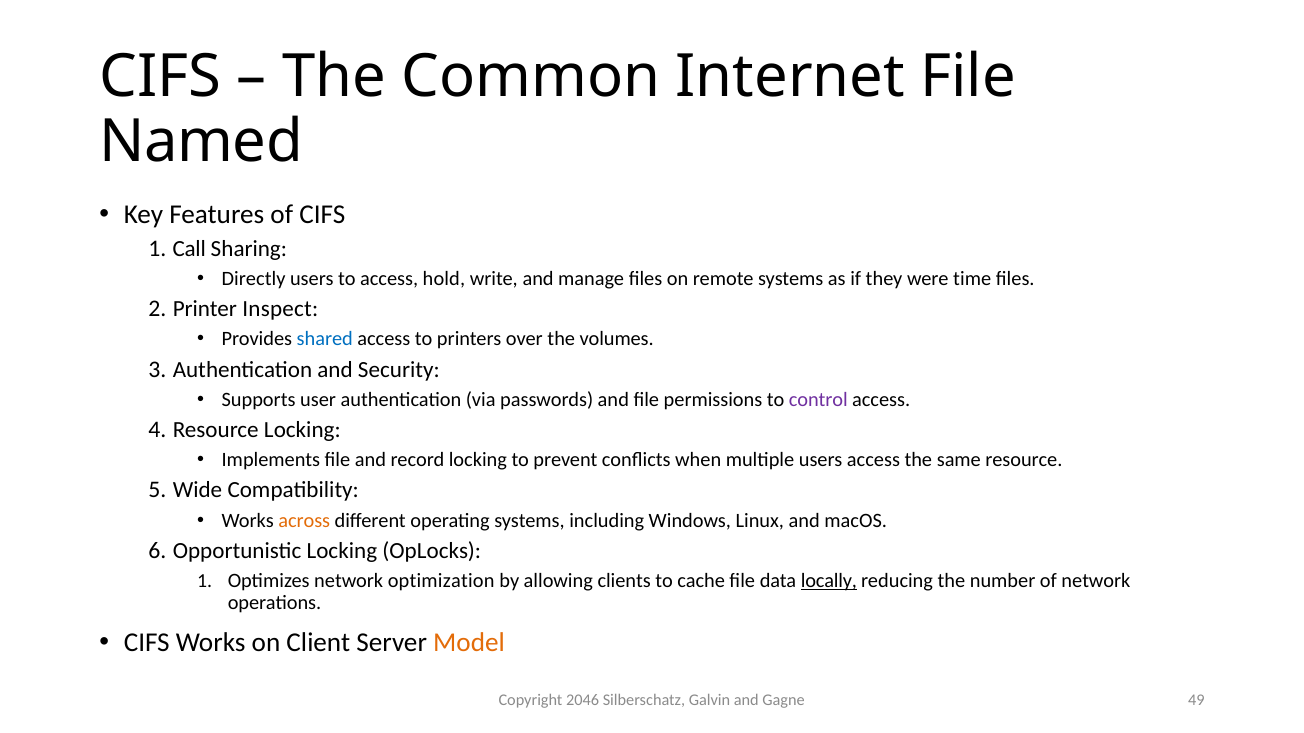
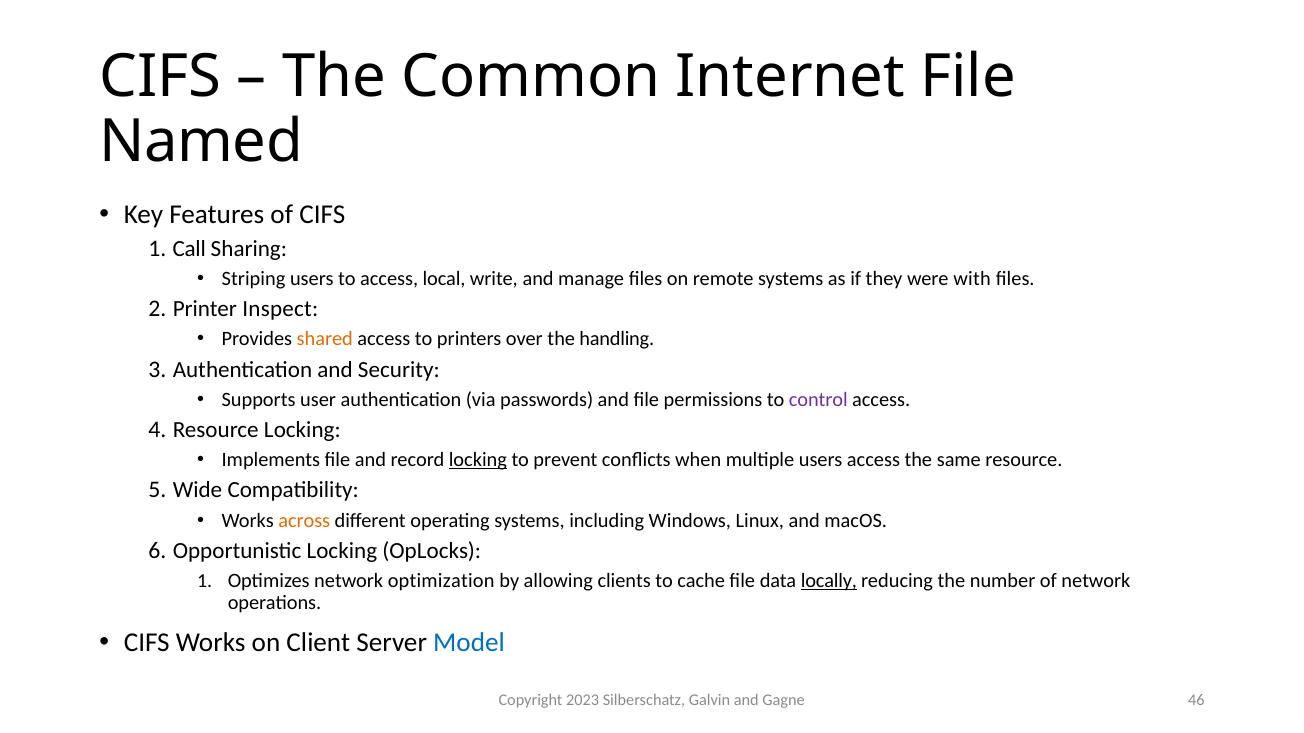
Directly: Directly -> Striping (254, 279)
hold: hold -> local (444, 279)
time: time -> with (972, 279)
shared colour: blue -> orange (325, 339)
volumes: volumes -> handling (617, 339)
locking underline: none -> present (478, 460)
Model colour: orange -> blue (469, 643)
2046: 2046 -> 2023 (583, 700)
49: 49 -> 46 (1196, 700)
